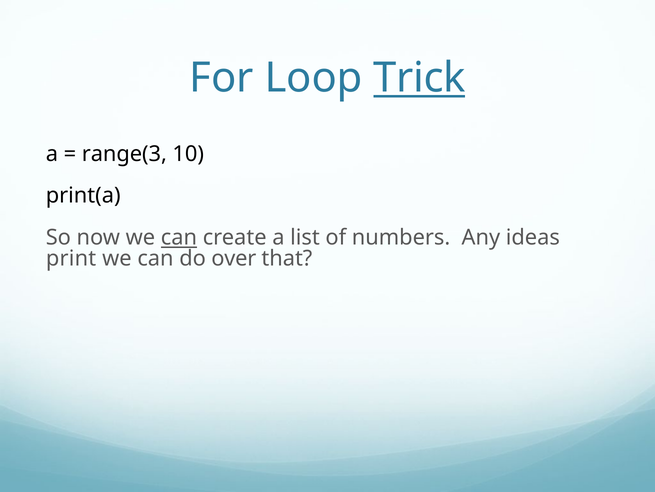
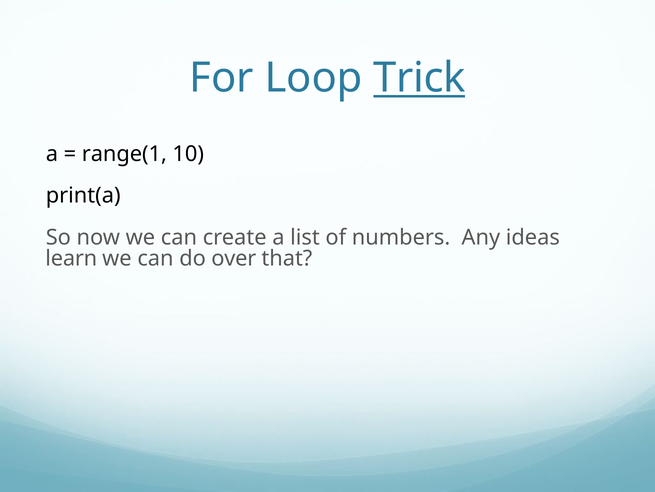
range(3: range(3 -> range(1 (124, 154)
can underline: present -> none (179, 237)
print: print -> learn (71, 258)
